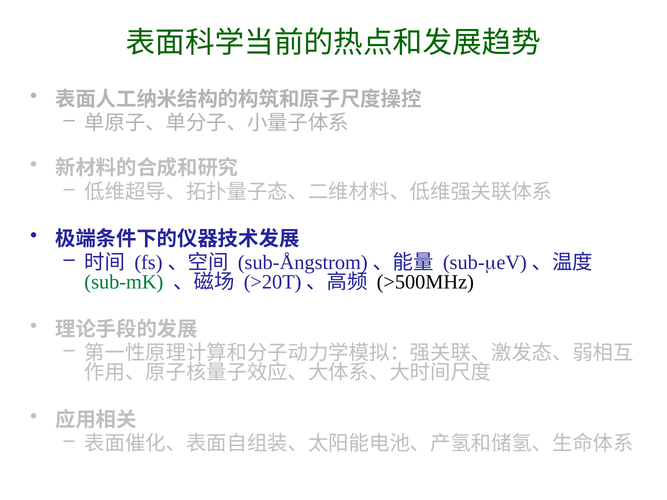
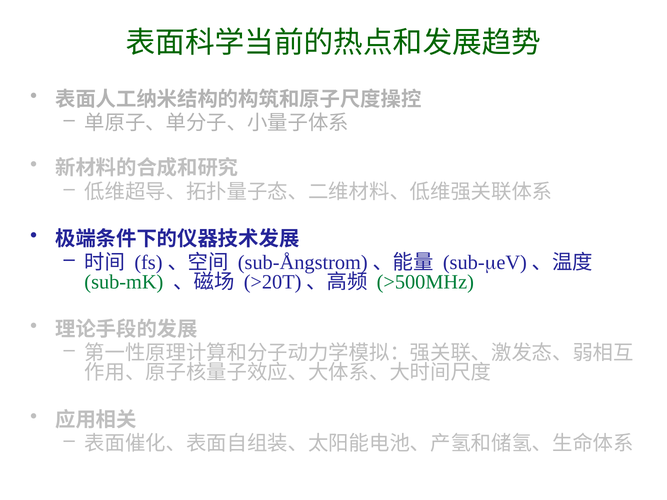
>500MHz colour: black -> green (425, 282)
